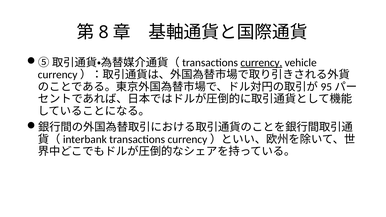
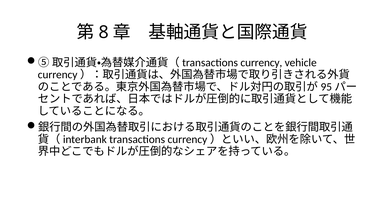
currency underline: present -> none (261, 63)
